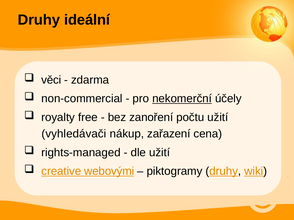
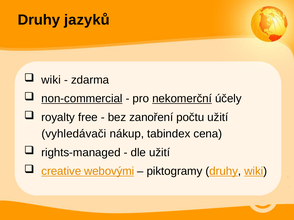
ideální: ideální -> jazyků (87, 20)
věci: věci -> wiki (51, 80)
non-commercial underline: none -> present (82, 99)
zařazení: zařazení -> tabindex (169, 134)
